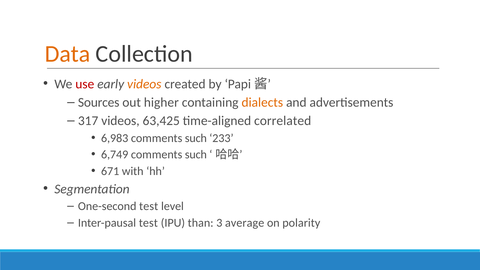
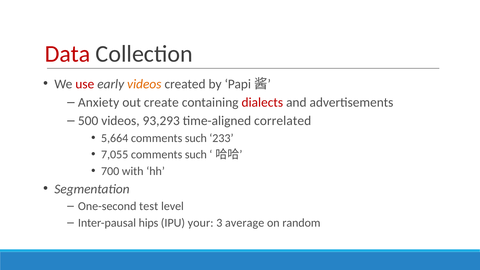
Data colour: orange -> red (68, 54)
Sources: Sources -> Anxiety (99, 102)
higher: higher -> create (161, 102)
dialects colour: orange -> red (262, 102)
317: 317 -> 500 (88, 121)
63,425: 63,425 -> 93,293 (161, 121)
6,983: 6,983 -> 5,664 (115, 138)
6,749: 6,749 -> 7,055 (115, 155)
671: 671 -> 700 (110, 171)
Inter-pausal test: test -> hips (148, 223)
than: than -> your (201, 223)
polarity: polarity -> random (301, 223)
